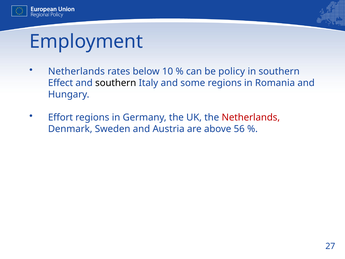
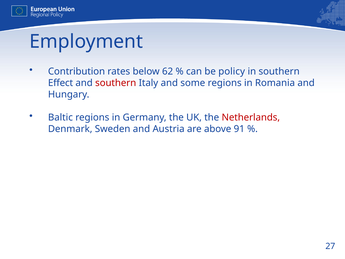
Netherlands: Netherlands -> Contribution (77, 71)
10: 10 -> 62 (168, 71)
southern colour: black -> red (116, 83)
Effort: Effort -> Baltic (60, 117)
56: 56 -> 91 (239, 129)
